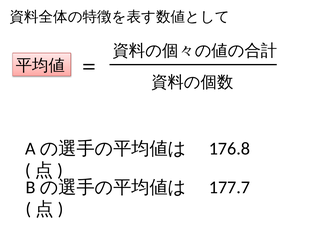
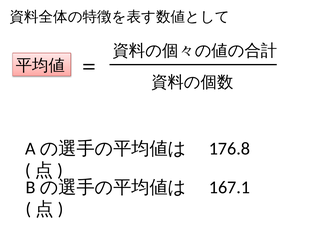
177.7: 177.7 -> 167.1 (229, 188)
